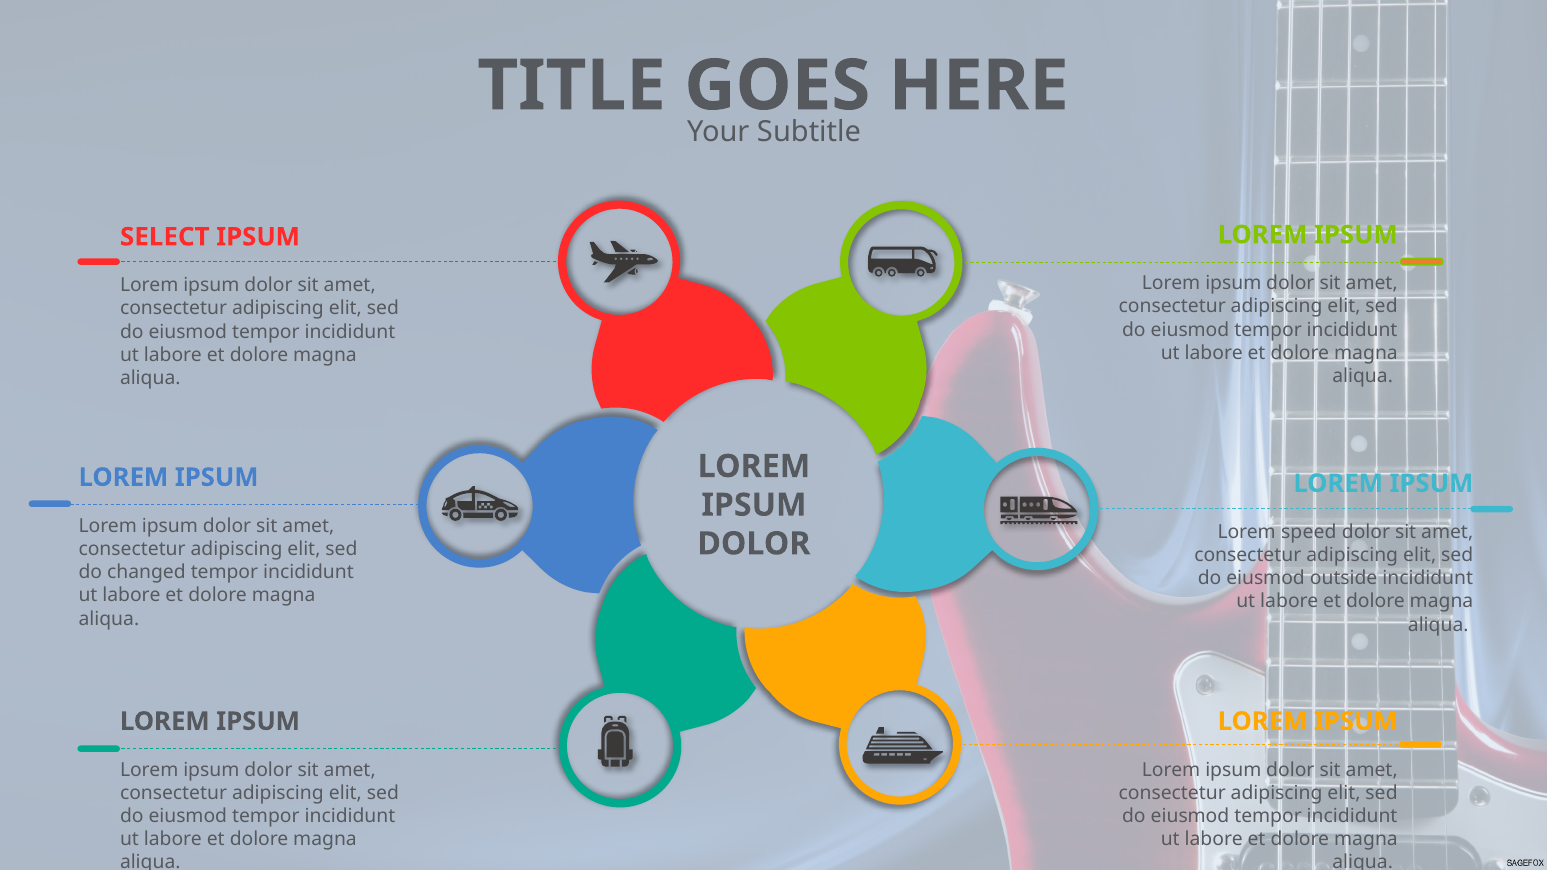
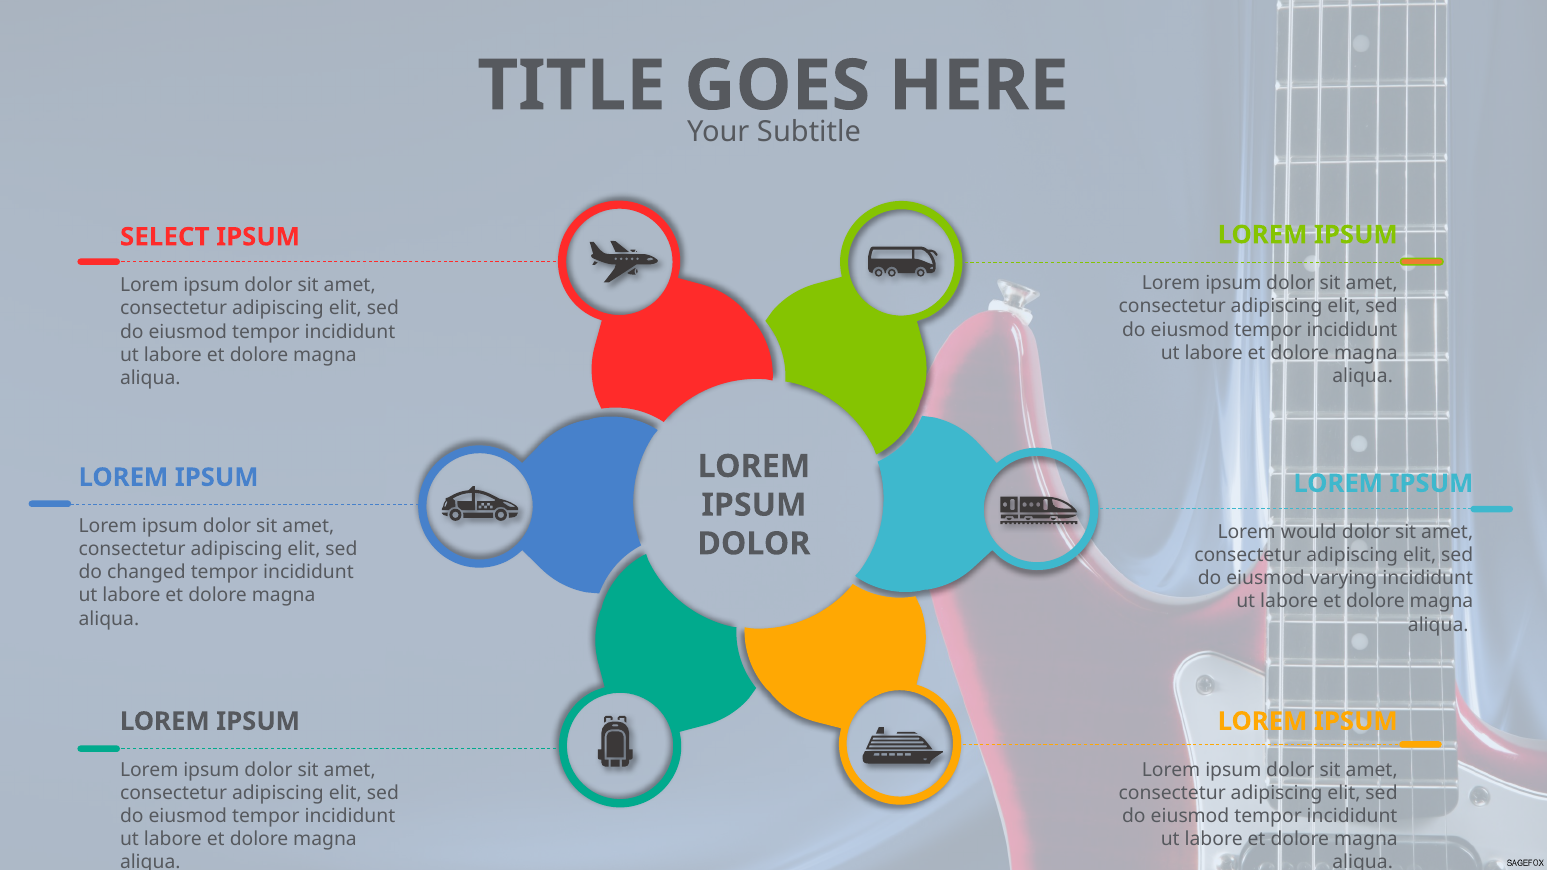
speed: speed -> would (1309, 532)
outside: outside -> varying (1344, 578)
